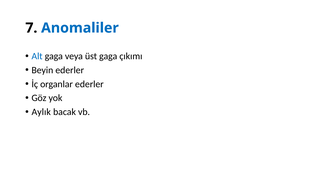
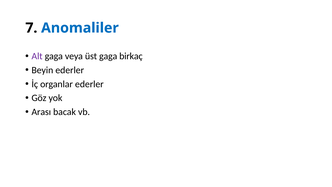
Alt colour: blue -> purple (37, 56)
çıkımı: çıkımı -> birkaç (131, 56)
Aylık: Aylık -> Arası (41, 112)
